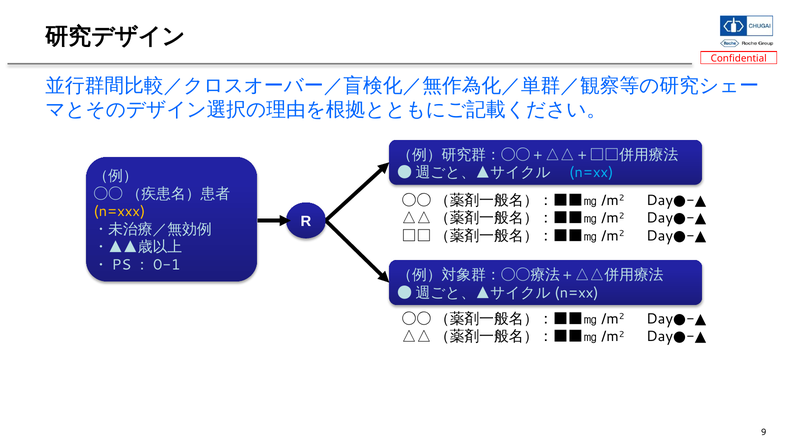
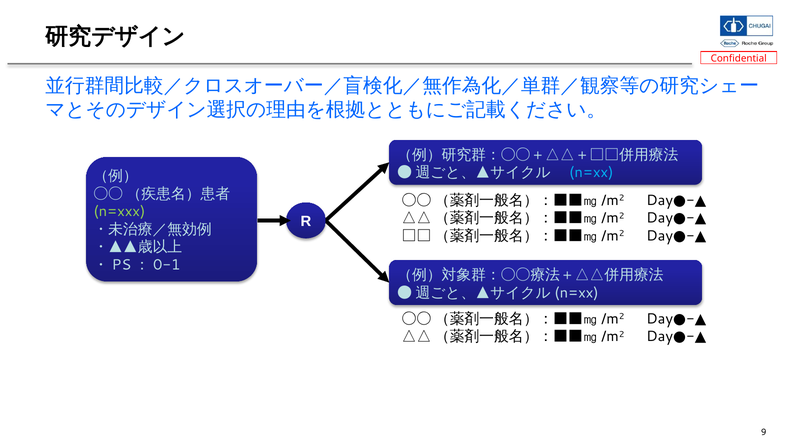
n=xxx colour: yellow -> light green (119, 211)
